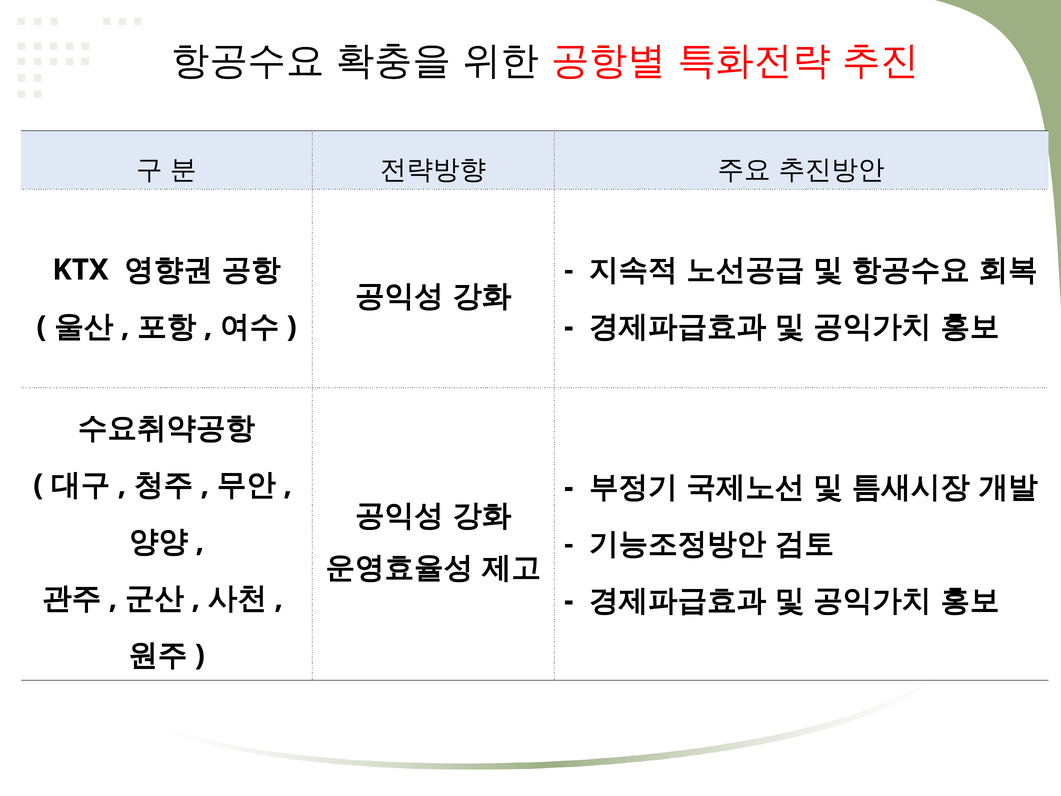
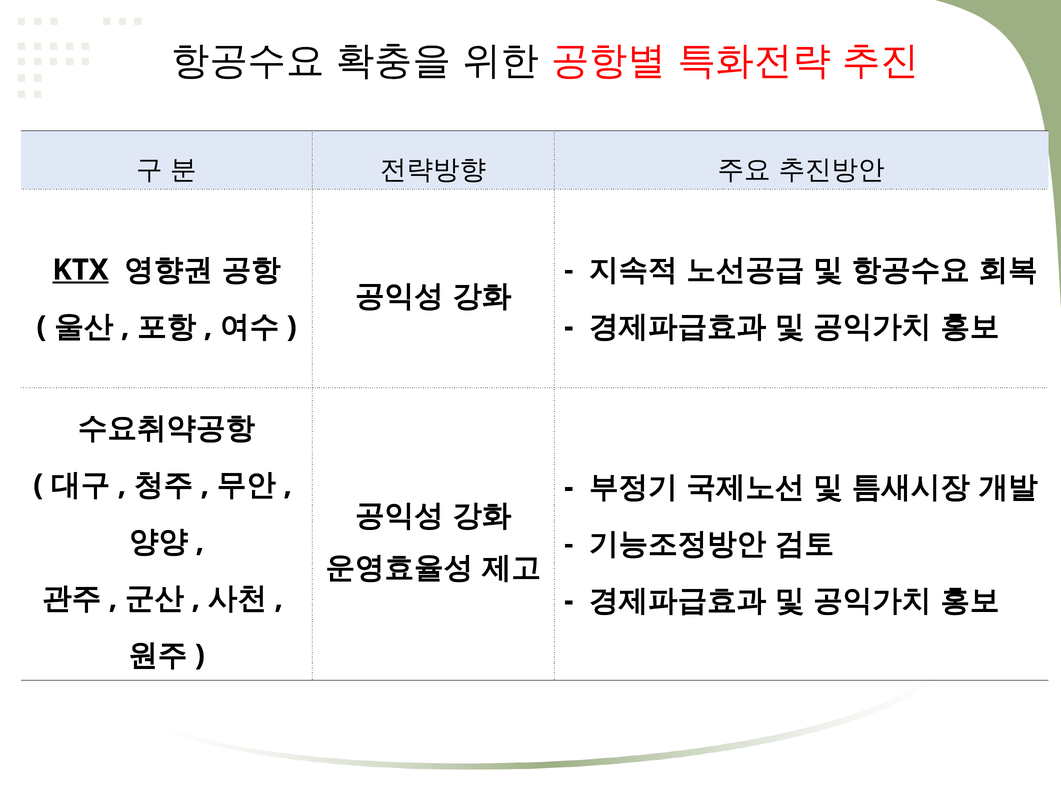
KTX underline: none -> present (80, 270)
